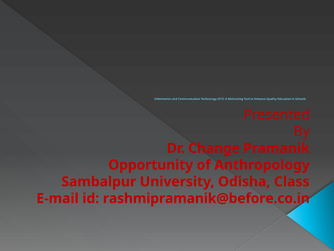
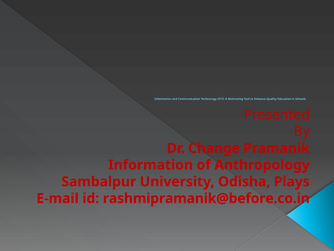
Opportunity: Opportunity -> Information (151, 165)
Class: Class -> Plays (292, 181)
